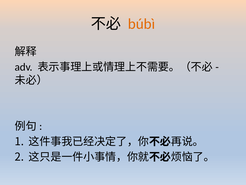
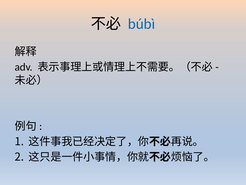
búbì colour: orange -> blue (142, 24)
